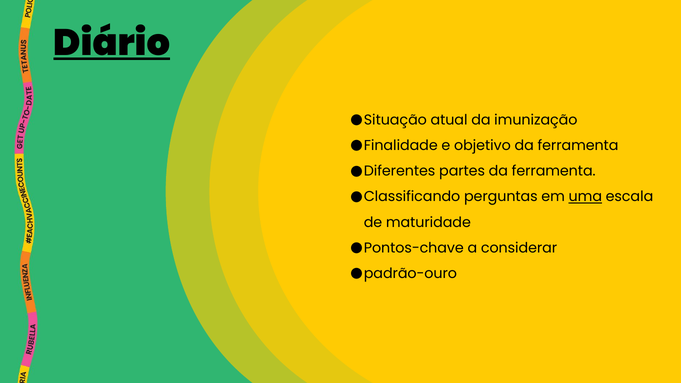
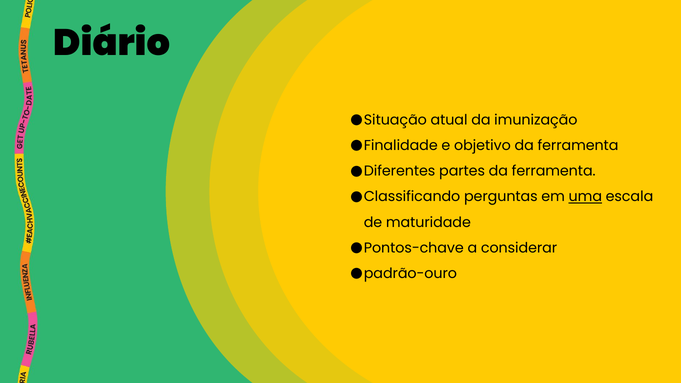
Diário underline: present -> none (112, 43)
